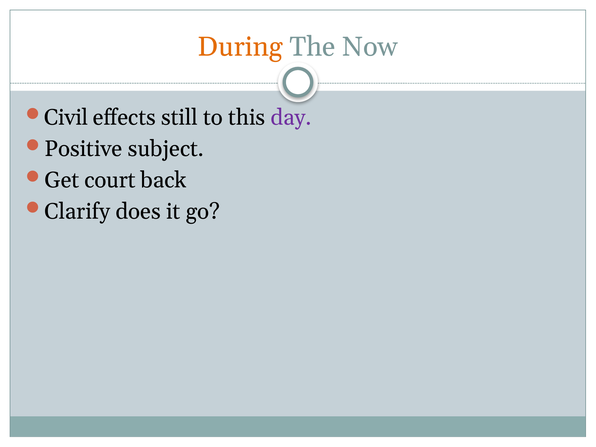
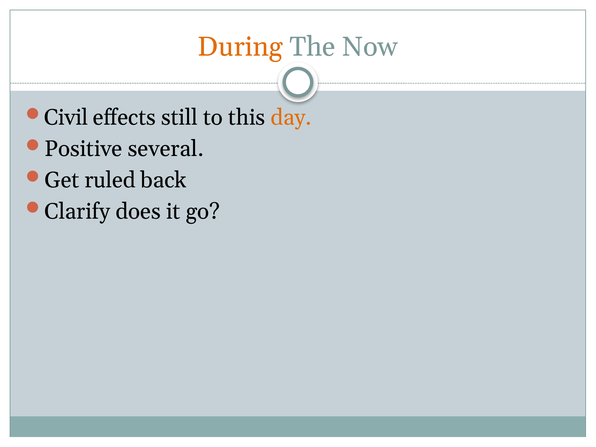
day colour: purple -> orange (291, 117)
subject: subject -> several (166, 149)
court: court -> ruled (110, 180)
